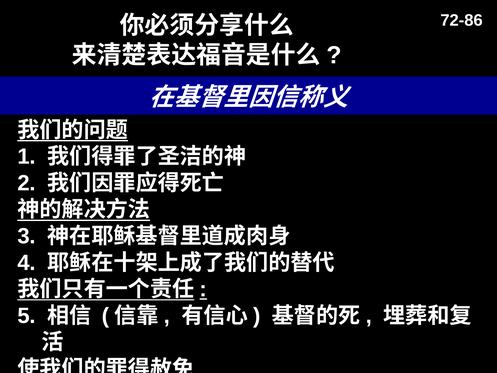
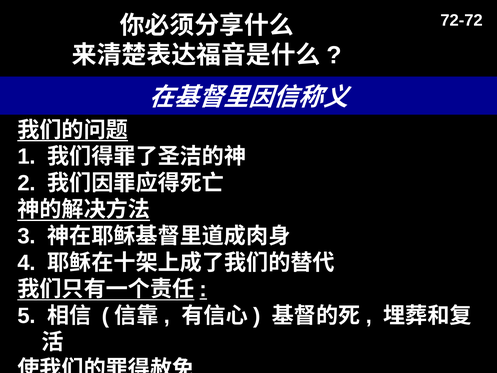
72-86: 72-86 -> 72-72 (462, 20)
